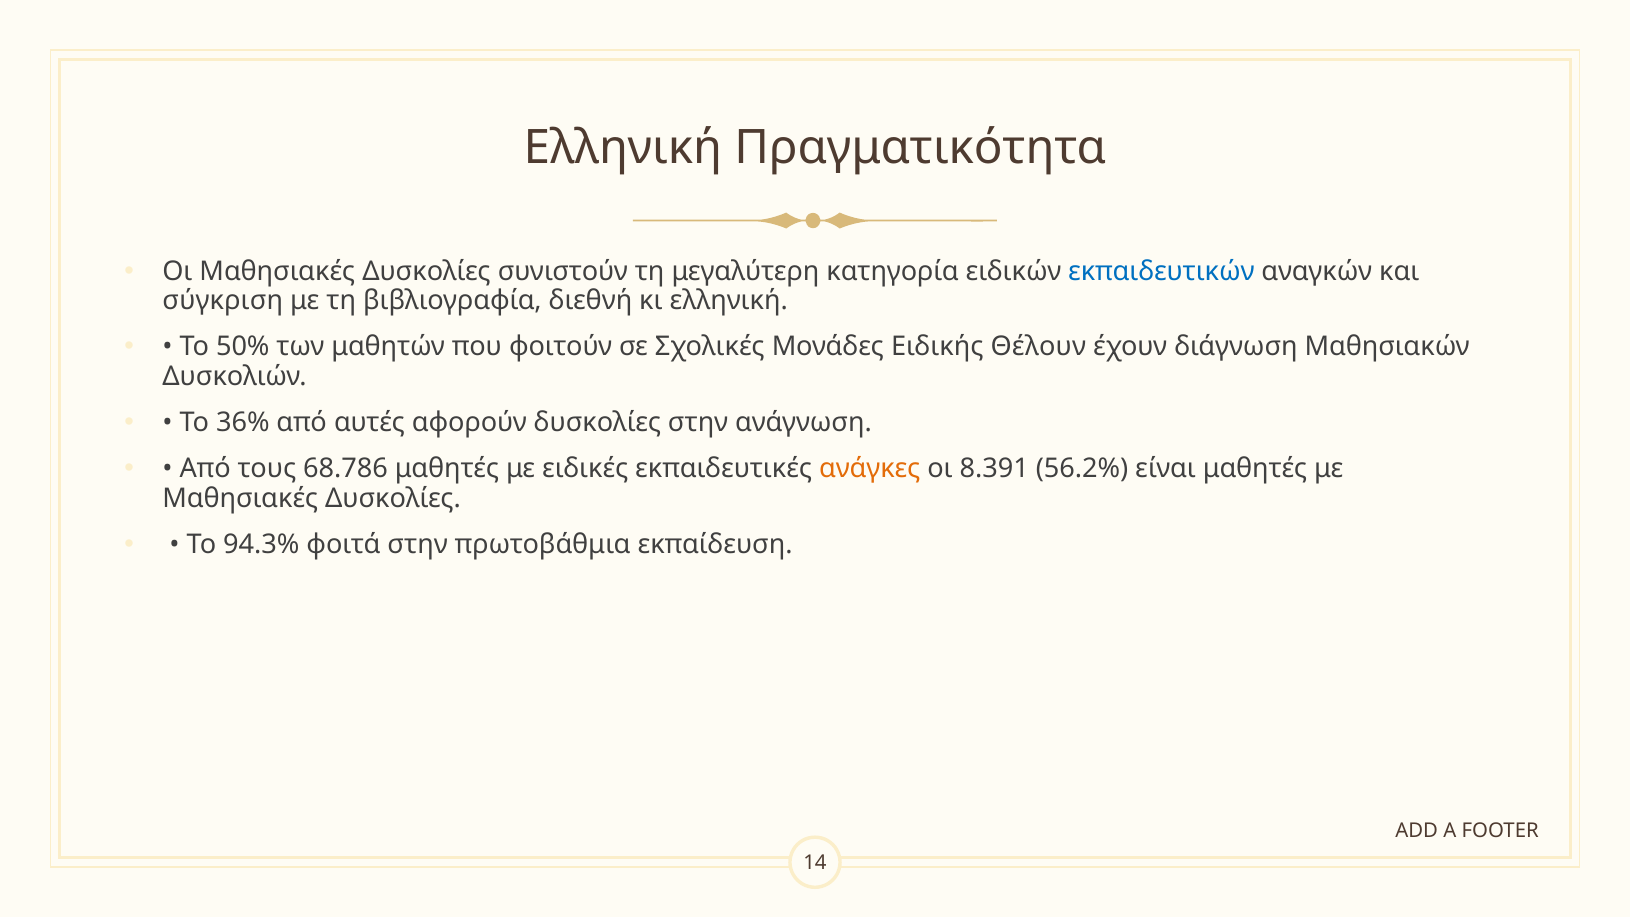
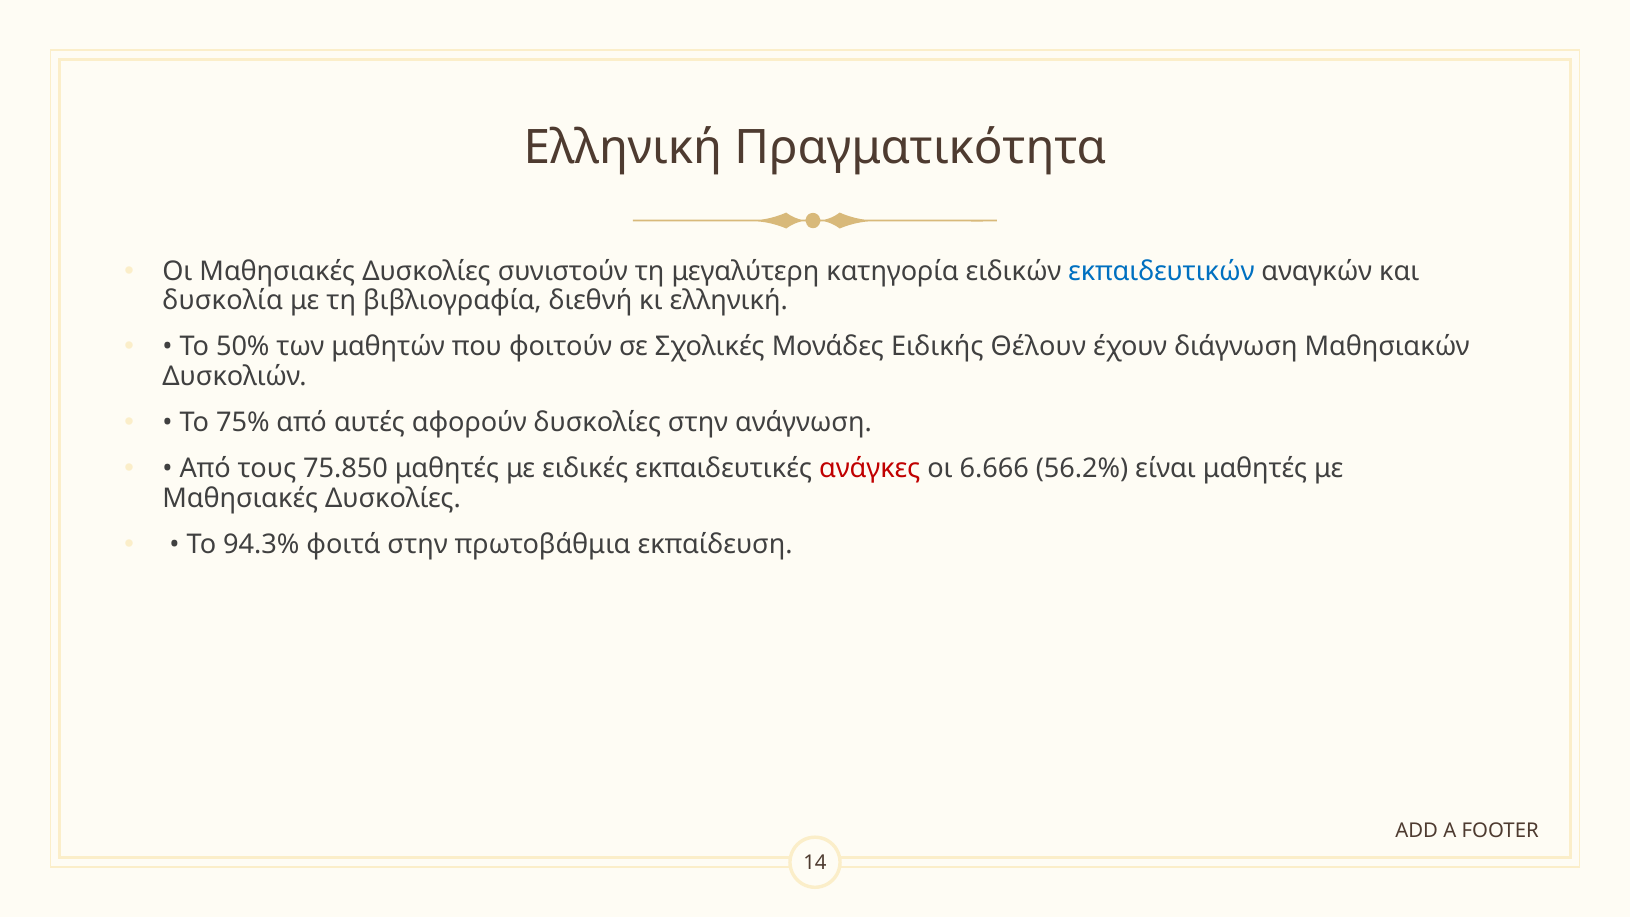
σύγκριση: σύγκριση -> δυσκολία (223, 301)
36%: 36% -> 75% (243, 422)
68.786: 68.786 -> 75.850 (346, 469)
ανάγκες colour: orange -> red (870, 469)
8.391: 8.391 -> 6.666 (994, 469)
